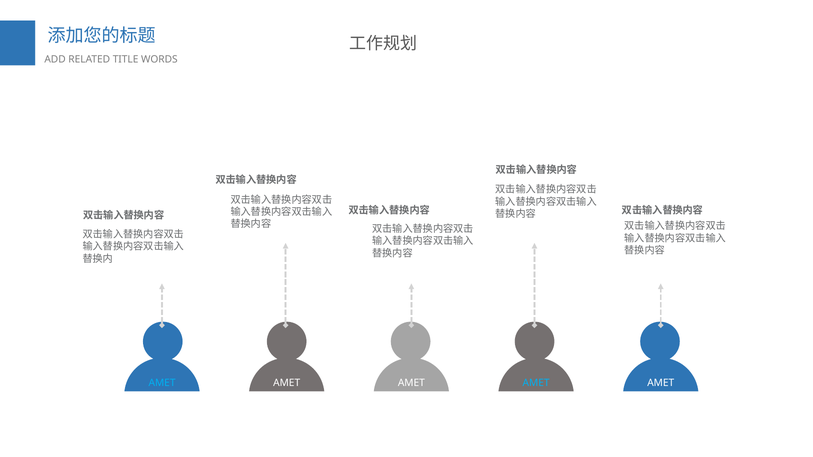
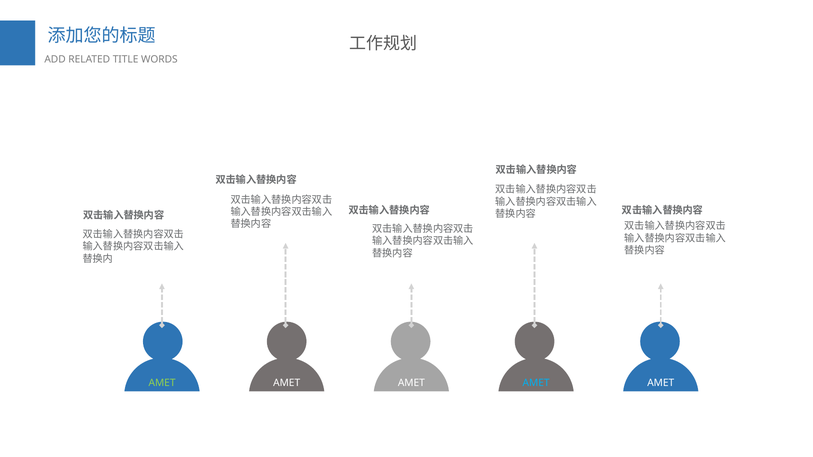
AMET colour: light blue -> light green (162, 383)
